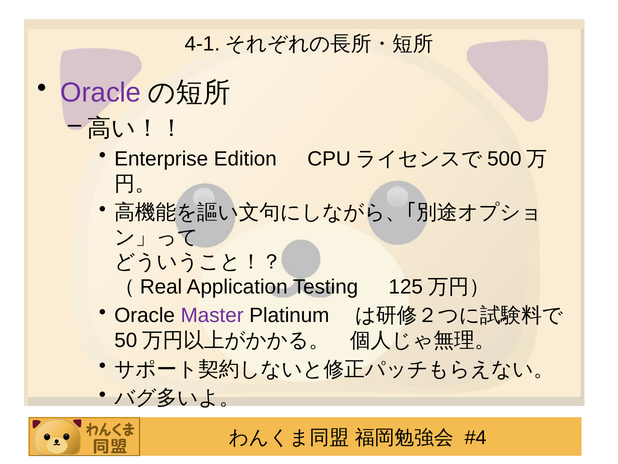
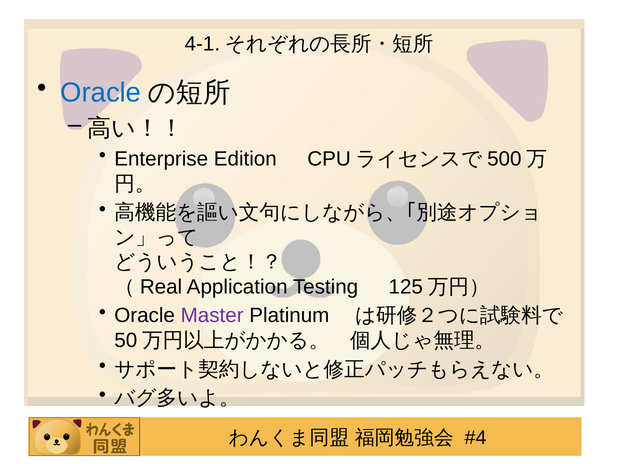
Oracle colour: purple -> blue (101, 93)
